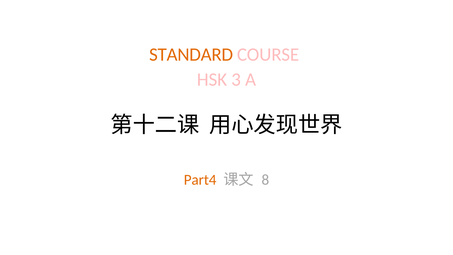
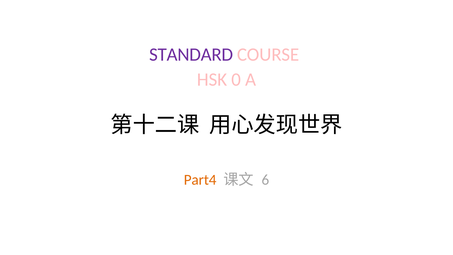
STANDARD colour: orange -> purple (191, 55)
3: 3 -> 0 (236, 79)
8: 8 -> 6 (265, 180)
